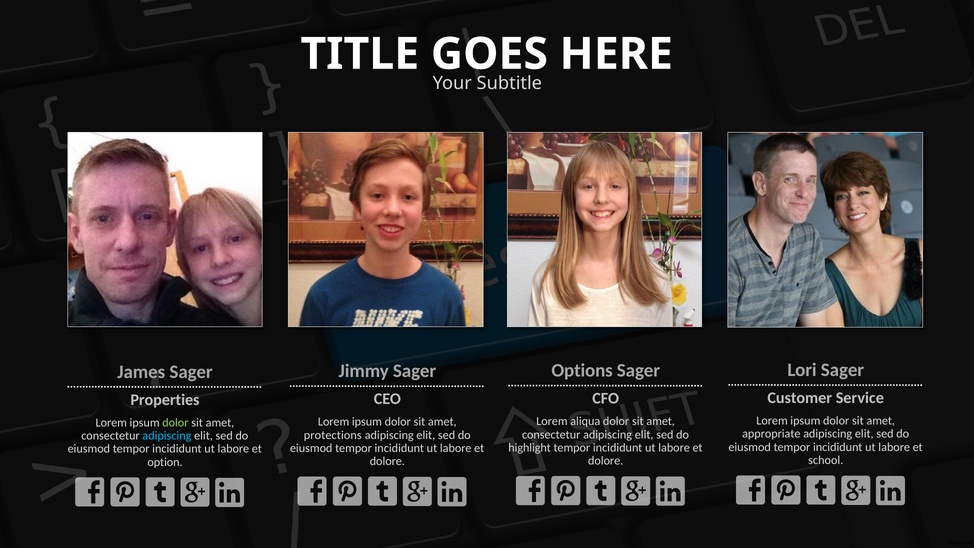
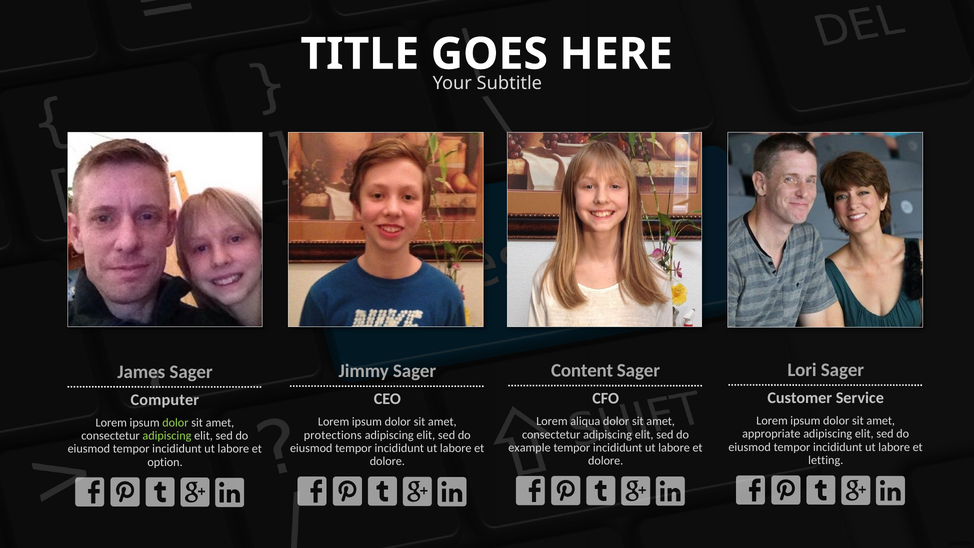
Options: Options -> Content (582, 370)
Properties: Properties -> Computer (165, 400)
adipiscing colour: light blue -> light green (167, 436)
highlight: highlight -> example (530, 448)
school: school -> letting (826, 460)
